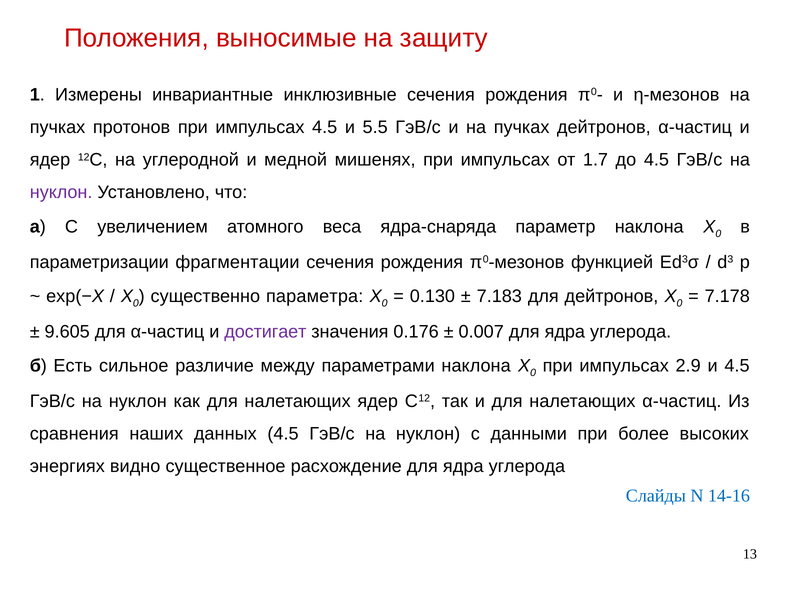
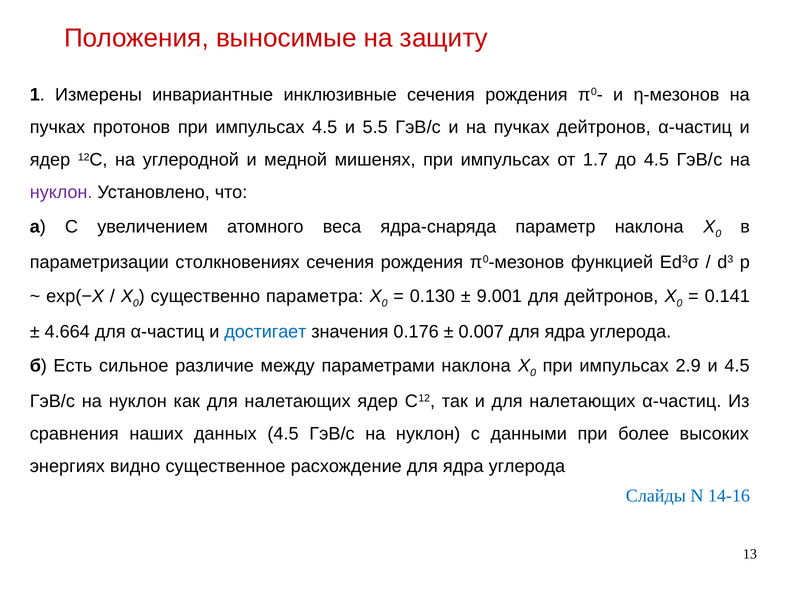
фрагментации: фрагментации -> столкновениях (238, 262)
7.183: 7.183 -> 9.001 (499, 296)
7.178: 7.178 -> 0.141 (727, 296)
9.605: 9.605 -> 4.664 (67, 331)
достигает colour: purple -> blue (265, 331)
